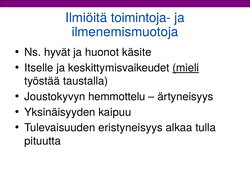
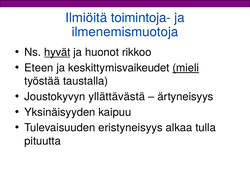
hyvät underline: none -> present (57, 52)
käsite: käsite -> rikkoo (137, 52)
Itselle: Itselle -> Eteen (39, 68)
hemmottelu: hemmottelu -> yllättävästä (117, 97)
